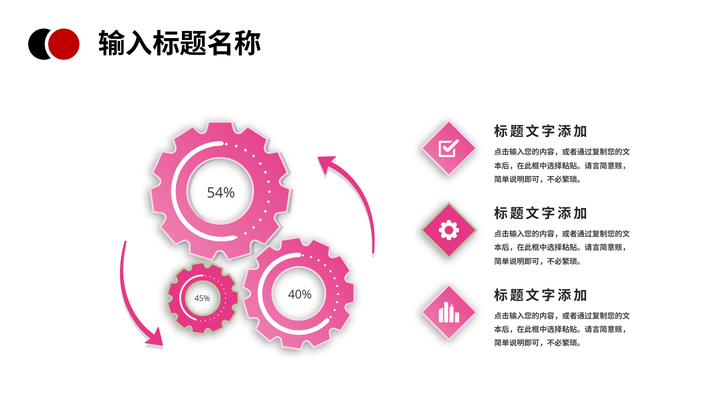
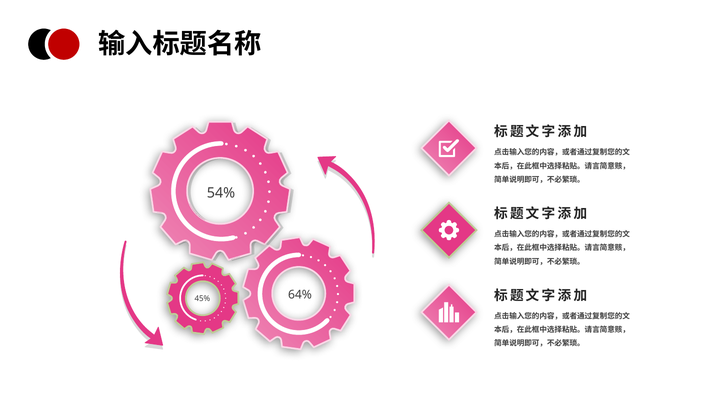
40%: 40% -> 64% (300, 295)
